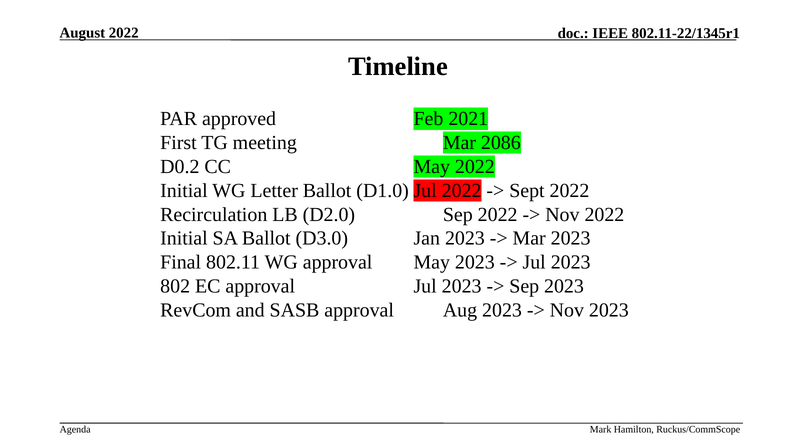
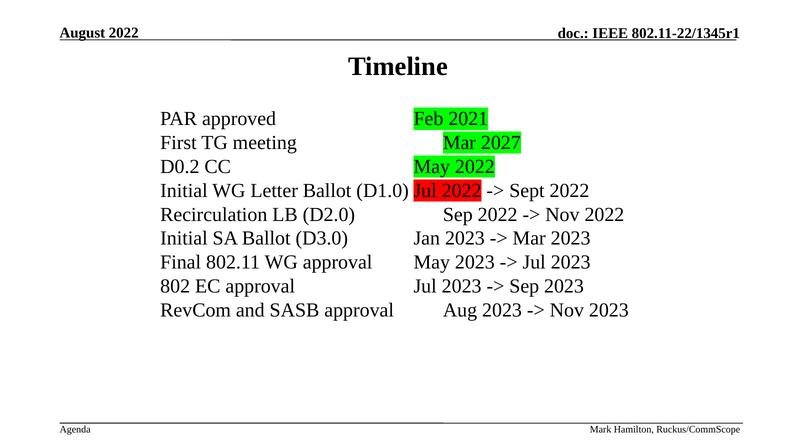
2086: 2086 -> 2027 (501, 143)
